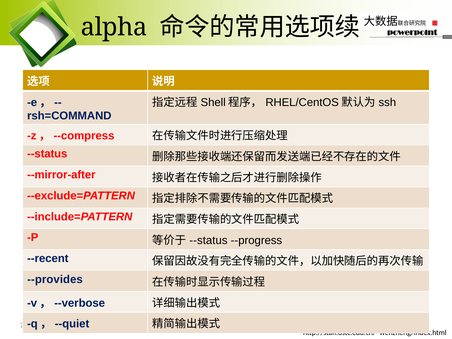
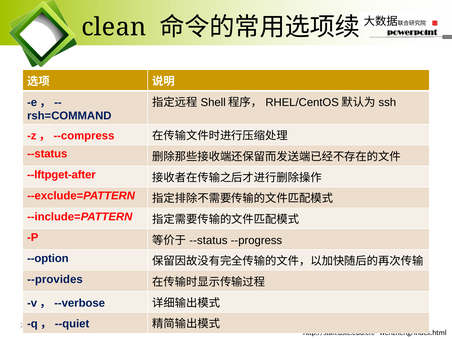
alpha: alpha -> clean (114, 27)
--mirror-after: --mirror-after -> --lftpget-after (61, 175)
--recent: --recent -> --option (48, 258)
